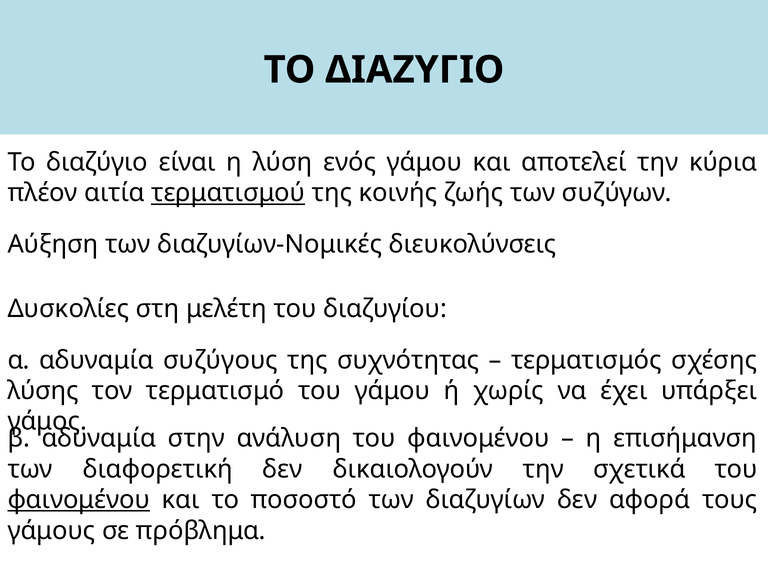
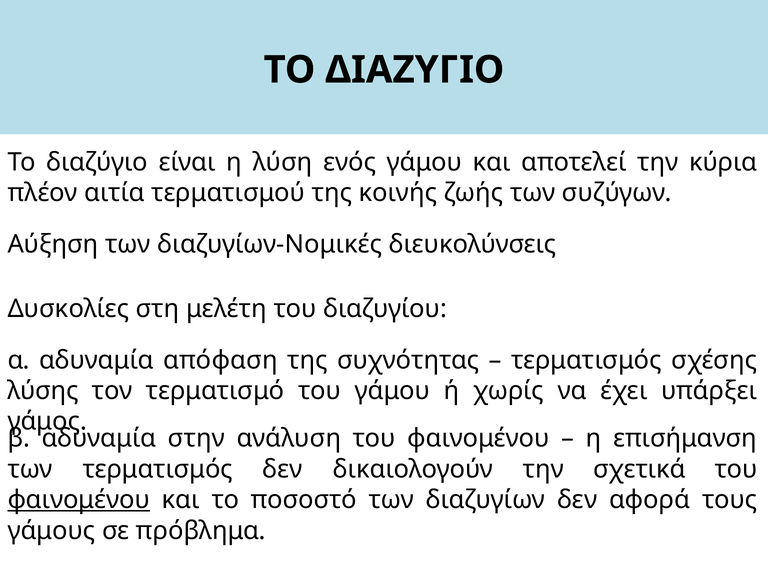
τερματισμού underline: present -> none (228, 193)
συζύγους: συζύγους -> απόφαση (220, 360)
των διαφορετική: διαφορετική -> τερματισμός (158, 469)
